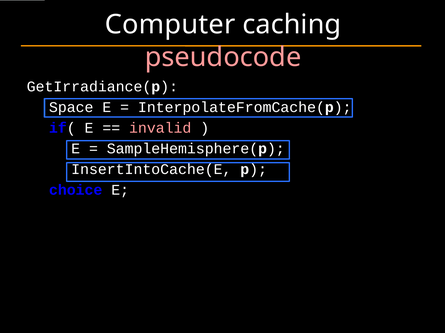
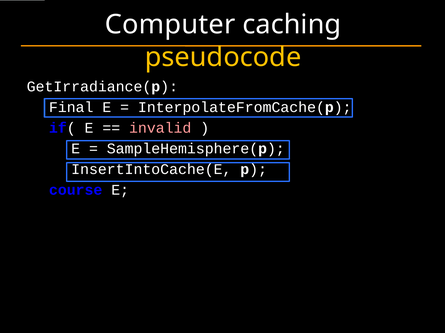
pseudocode colour: pink -> yellow (223, 57)
Space: Space -> Final (71, 107)
choice: choice -> course (76, 191)
